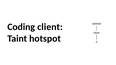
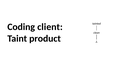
hotspot: hotspot -> product (45, 39)
